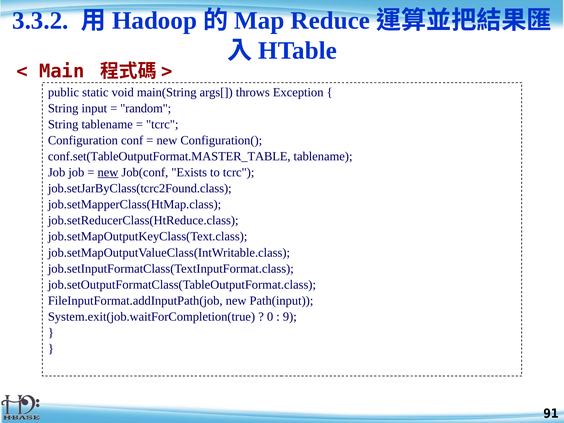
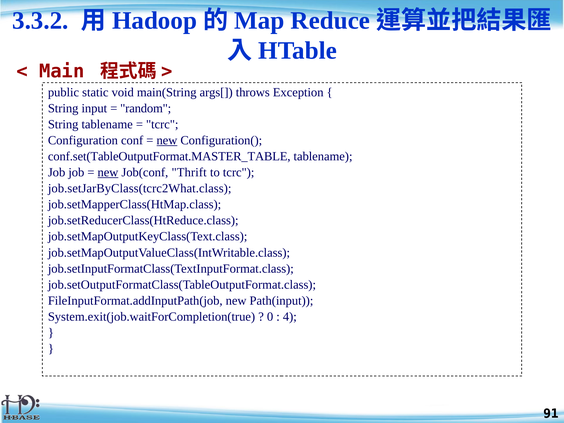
new underline: none -> present (167, 140)
Exists: Exists -> Thrift (189, 172)
job.setJarByClass(tcrc2Found.class: job.setJarByClass(tcrc2Found.class -> job.setJarByClass(tcrc2What.class (140, 188)
9: 9 -> 4 (290, 317)
